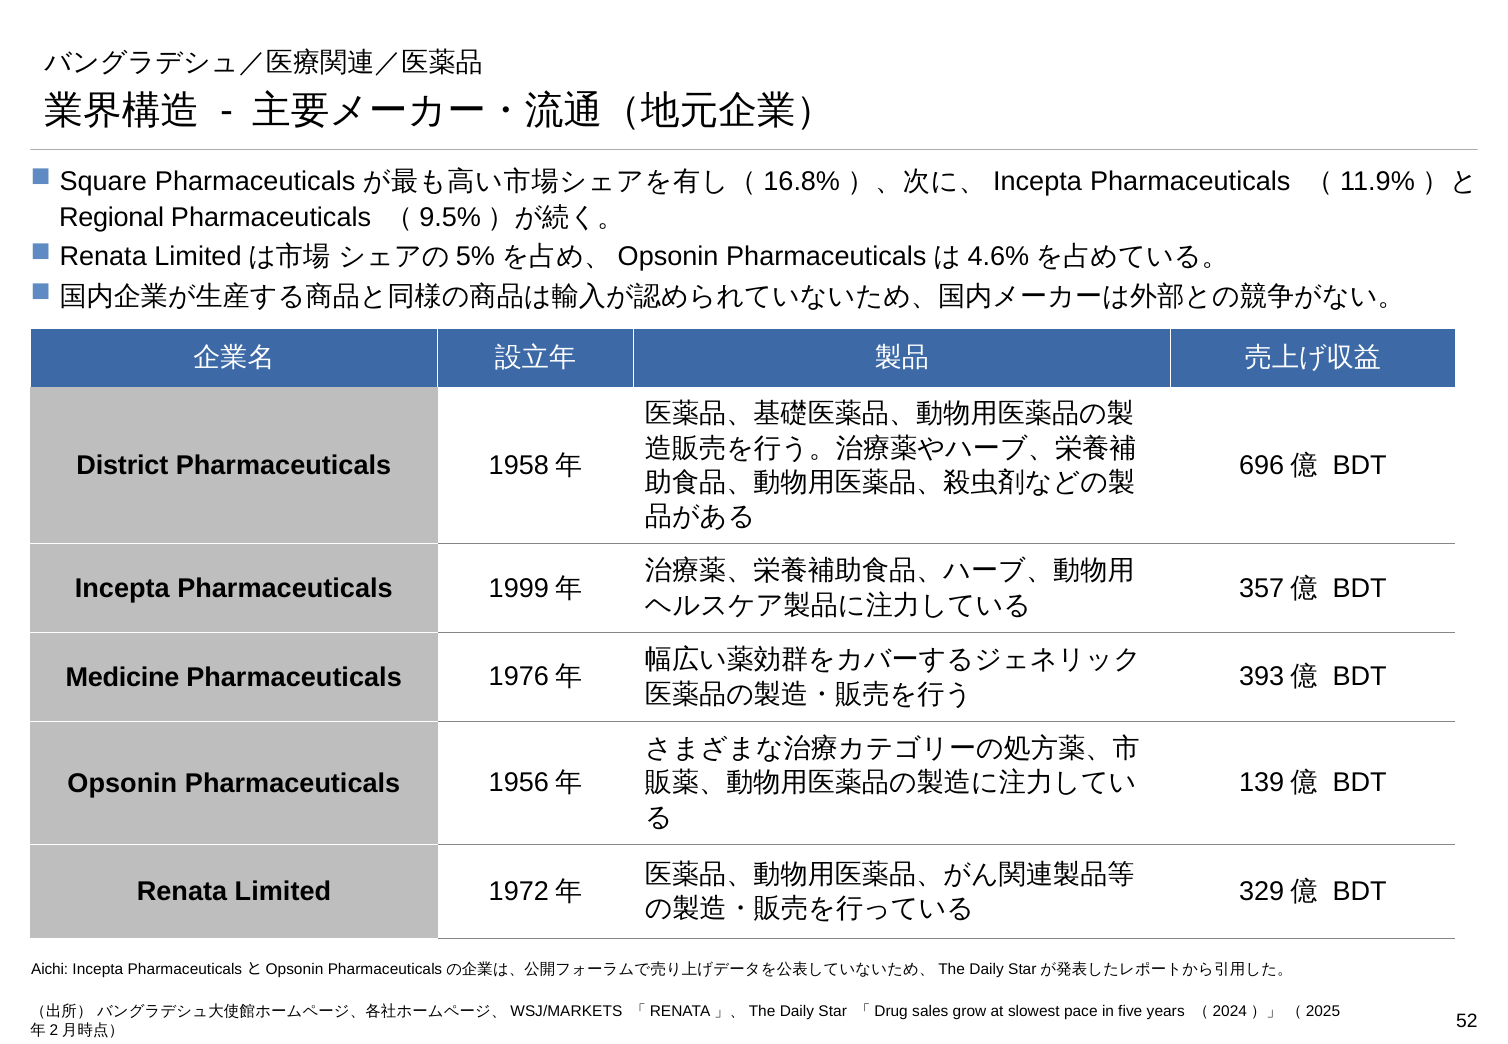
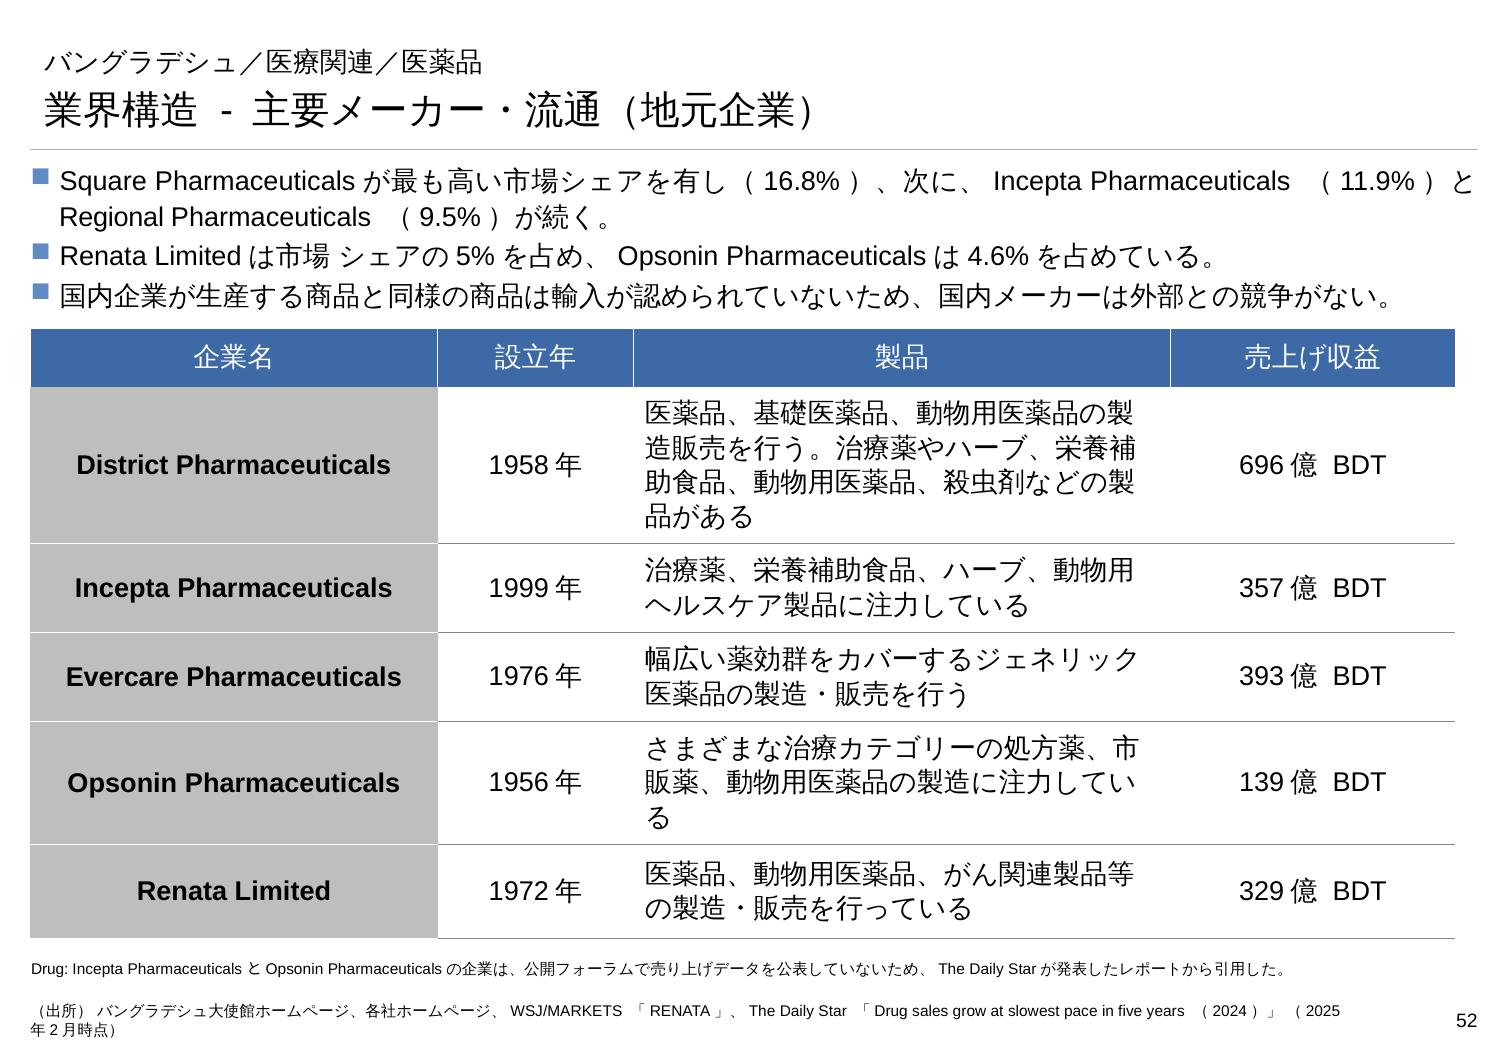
Medicine: Medicine -> Evercare (122, 677)
Aichi: Aichi -> Drug (50, 970)
